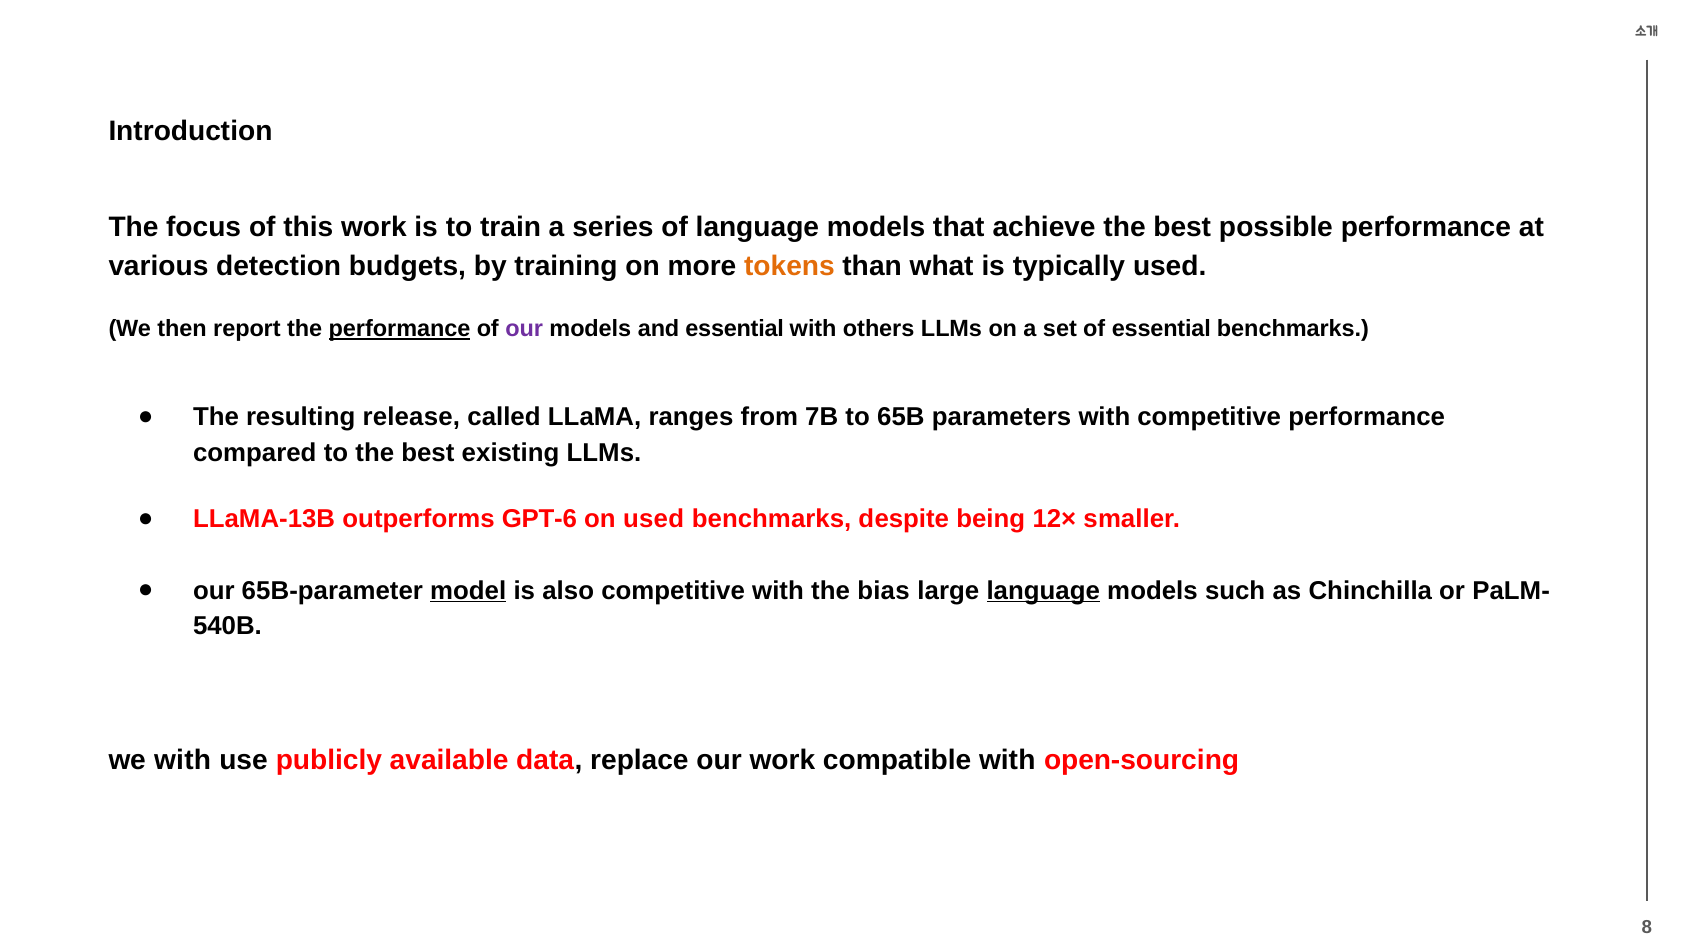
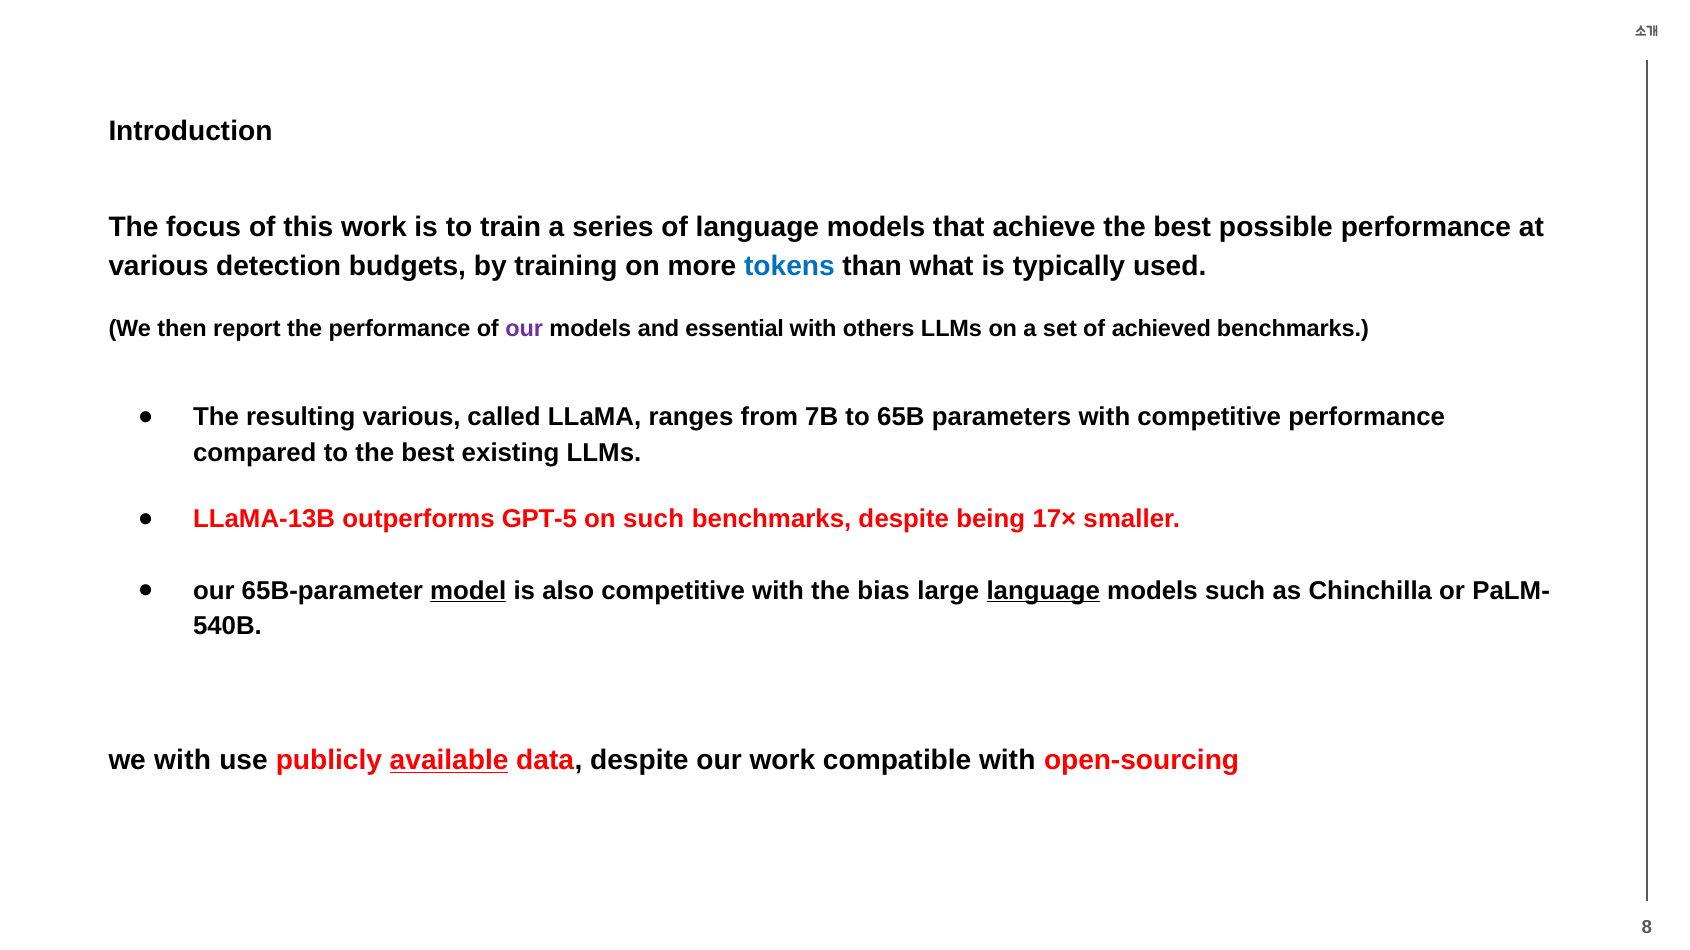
tokens colour: orange -> blue (789, 266)
performance underline: present -> none (400, 329)
of essential: essential -> achieved (1161, 329)
resulting release: release -> various (411, 418)
GPT-6: GPT-6 -> GPT-5 (539, 520)
on used: used -> such (654, 520)
12×: 12× -> 17× (1054, 520)
available underline: none -> present (449, 761)
data replace: replace -> despite (639, 761)
